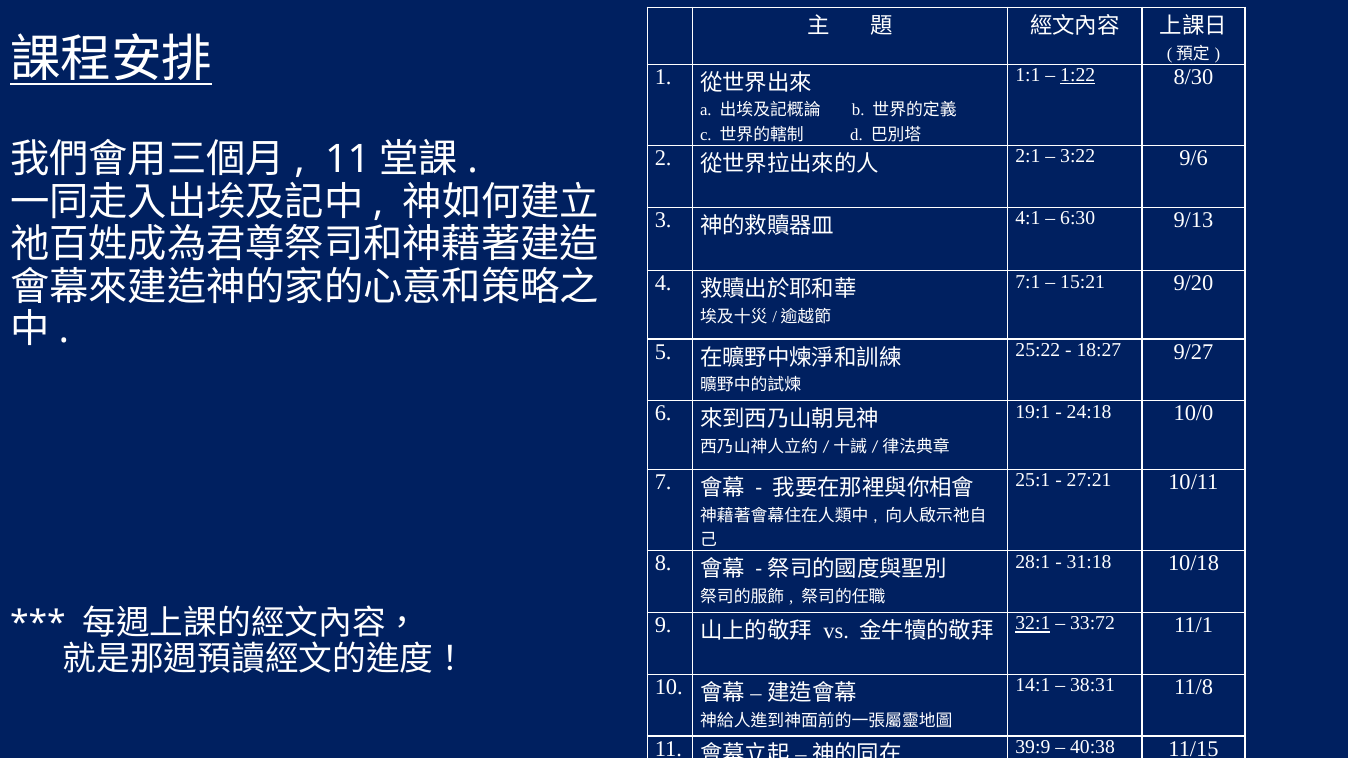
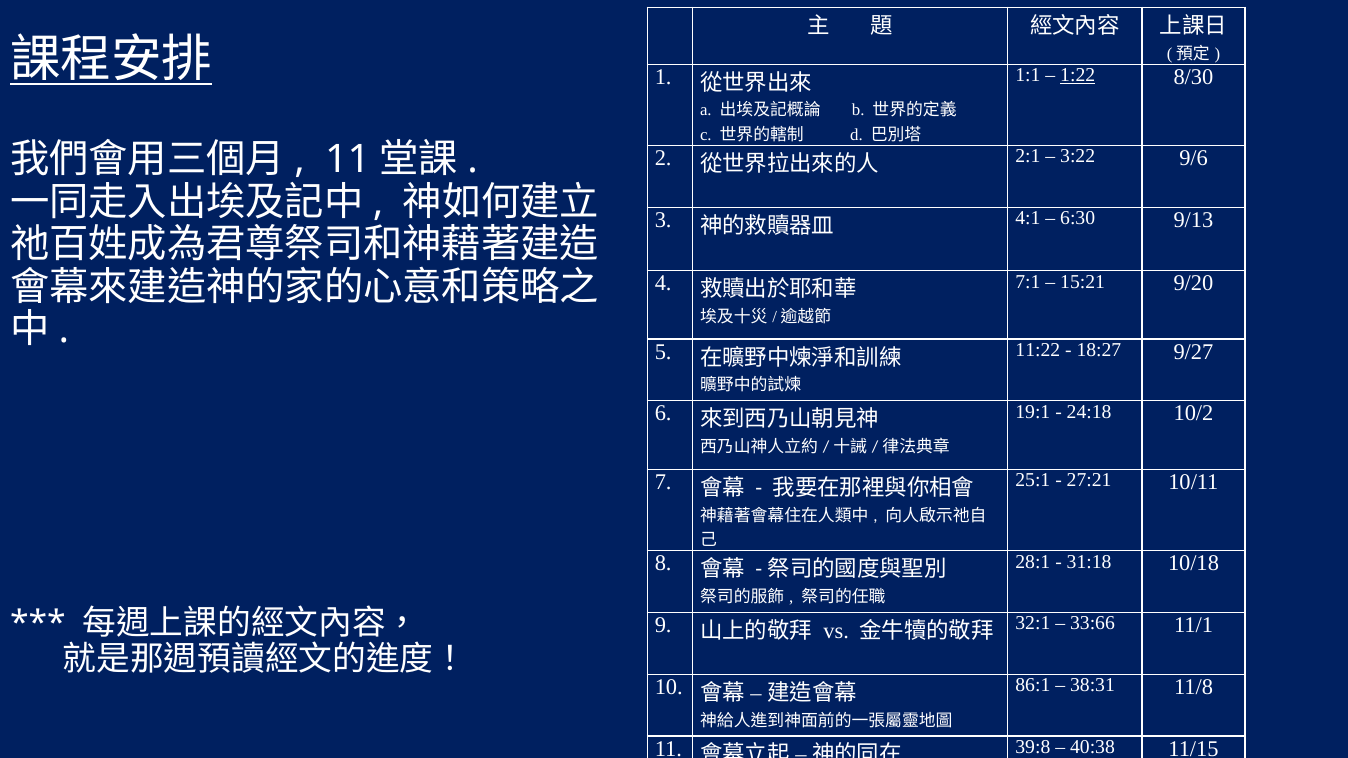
25:22: 25:22 -> 11:22 (1038, 350)
10/0: 10/0 -> 10/2 (1193, 414)
32:1 underline: present -> none (1033, 624)
33:72: 33:72 -> 33:66 (1093, 624)
14:1: 14:1 -> 86:1 (1033, 685)
39:9: 39:9 -> 39:8 (1033, 747)
